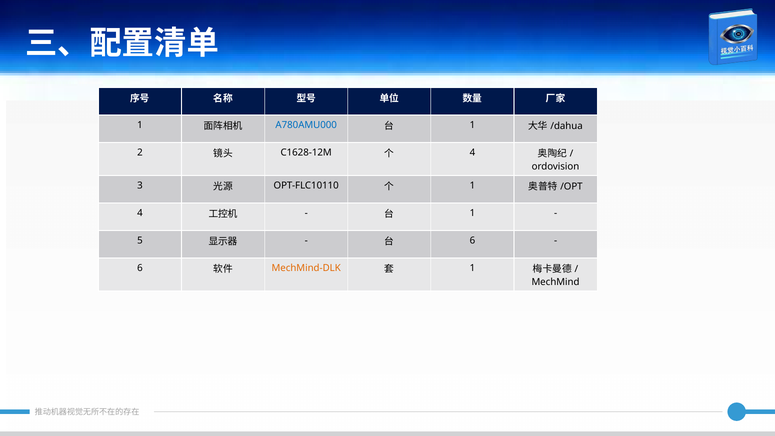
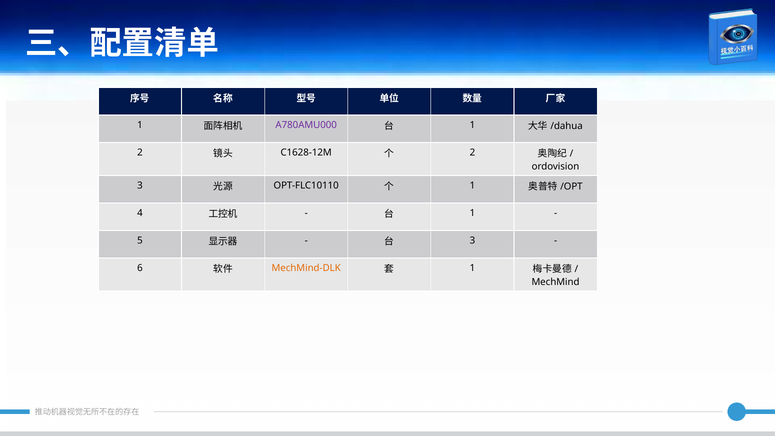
A780AMU000 colour: blue -> purple (306, 125)
4: 4 -> 2 (472, 153)
6: 6 -> 3 (472, 241)
